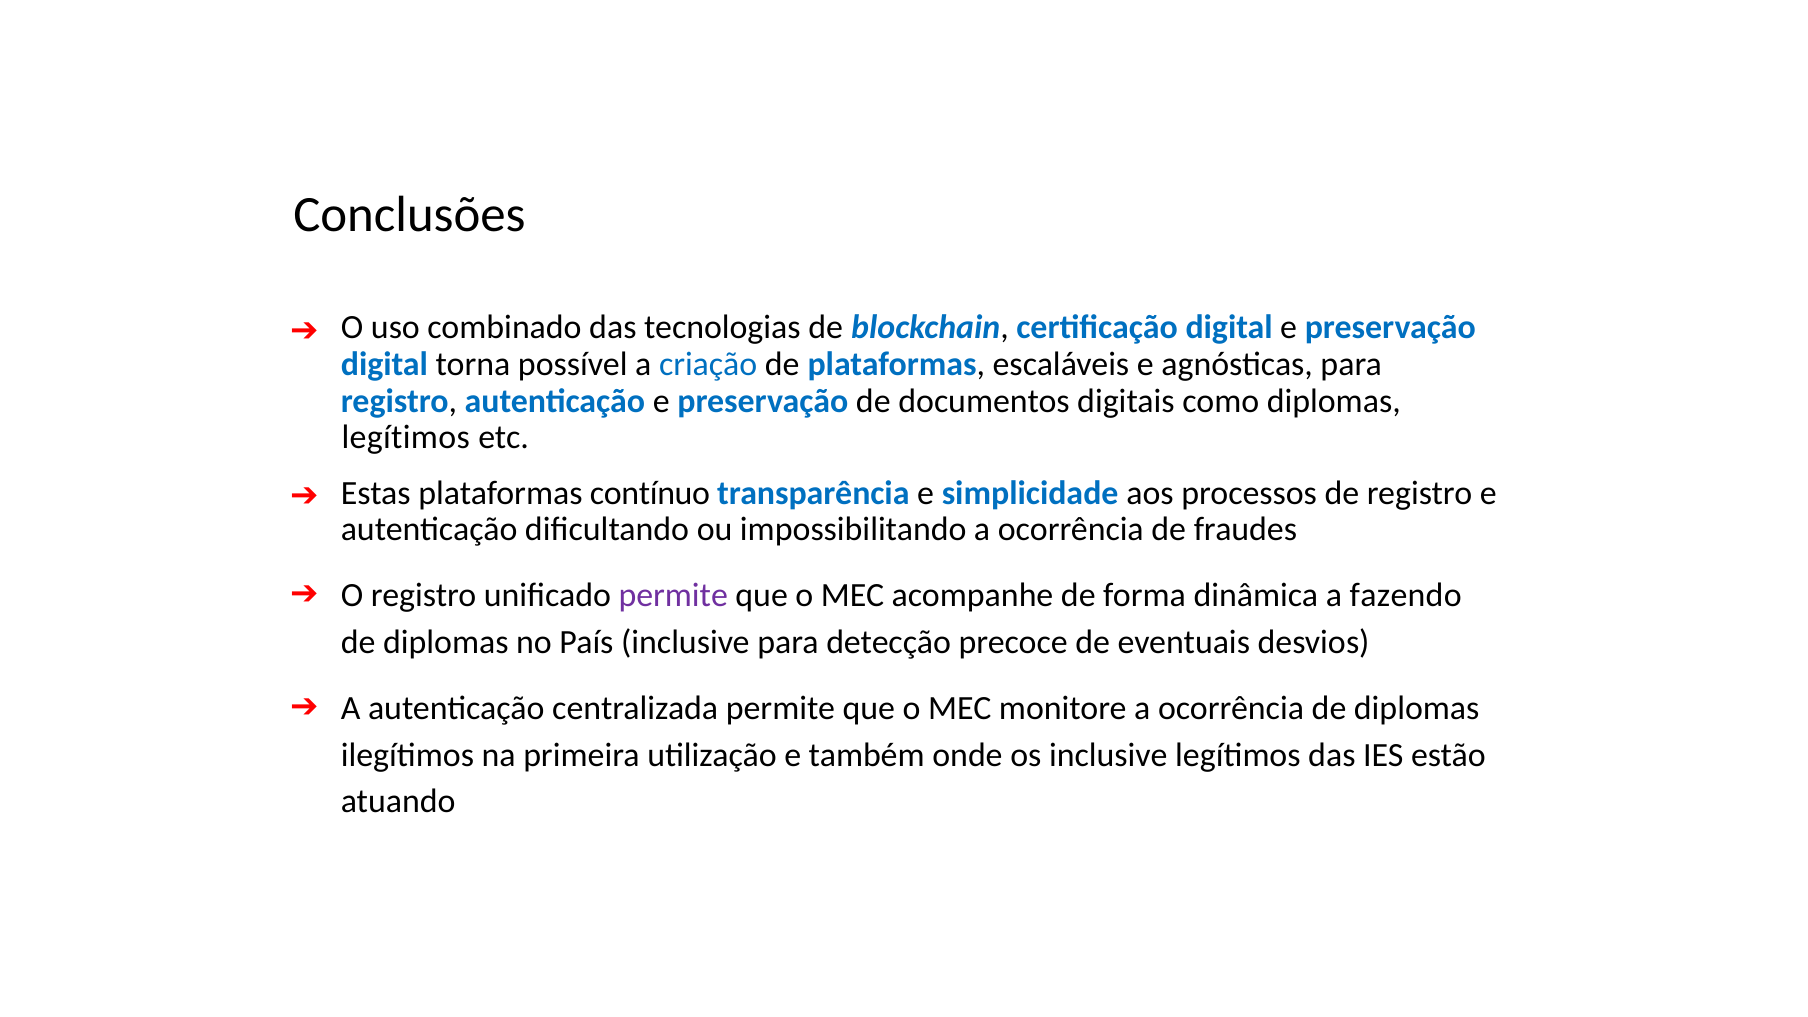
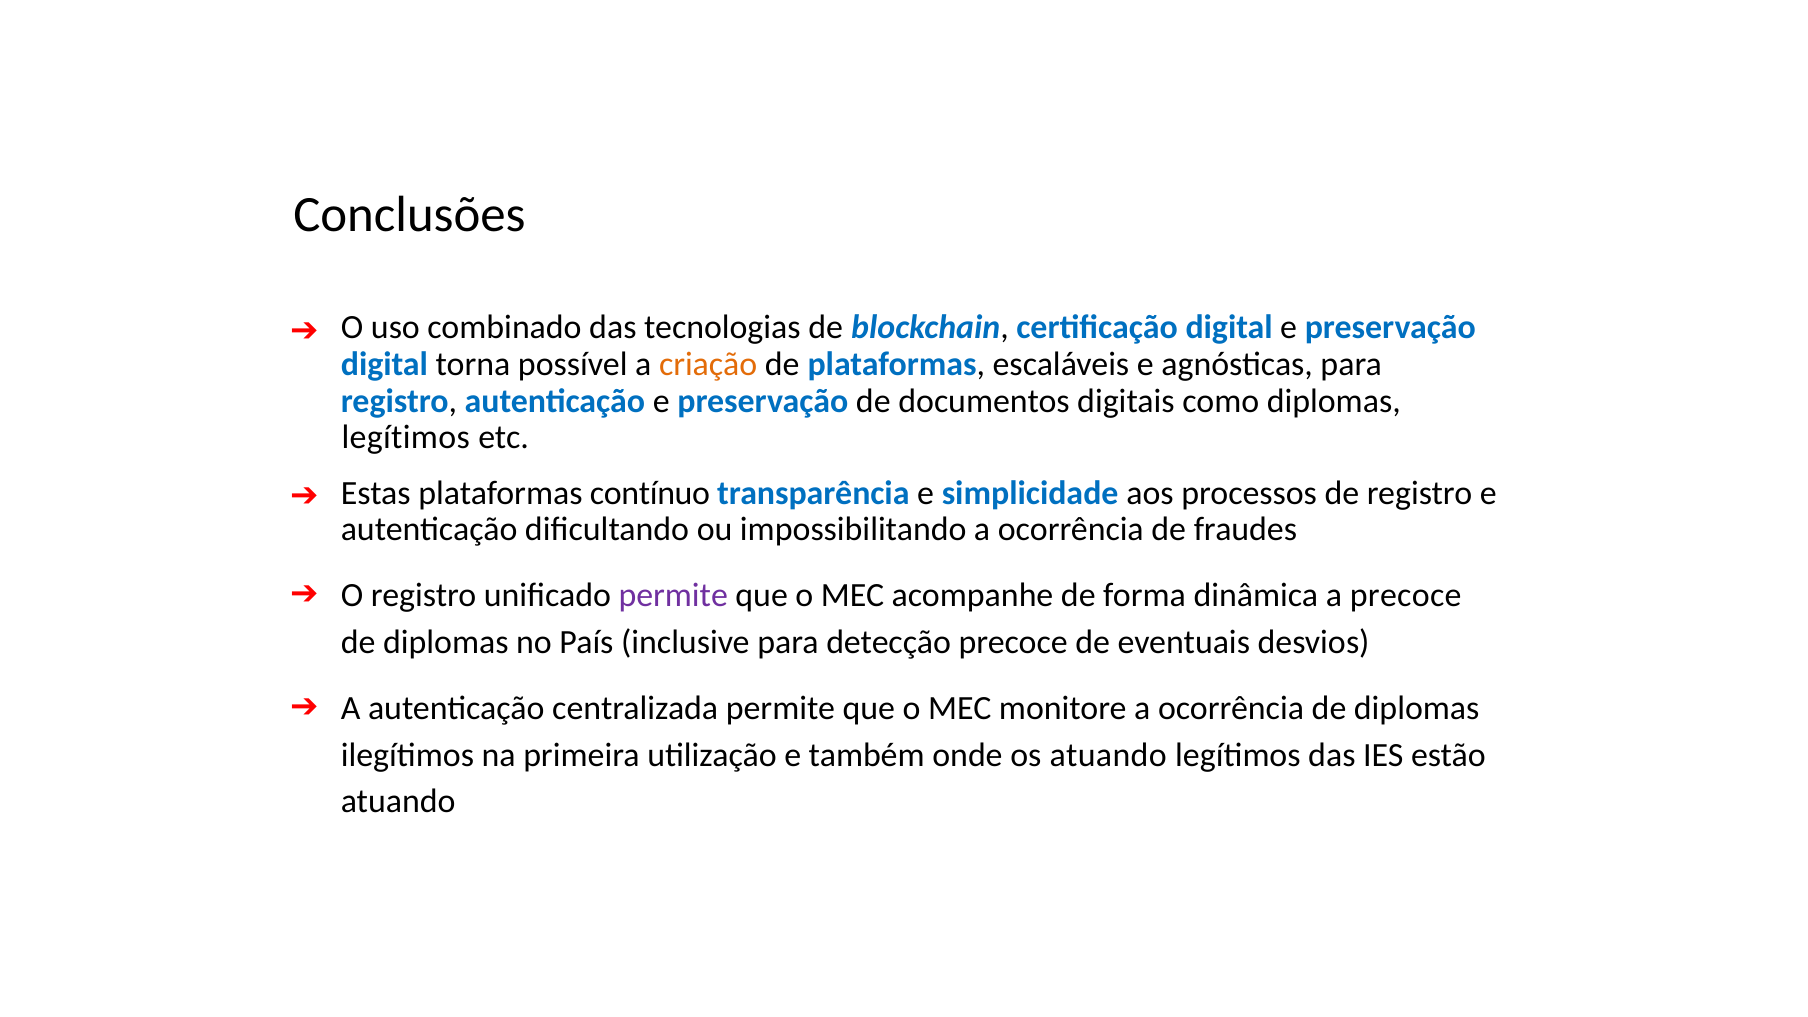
criação colour: blue -> orange (708, 364)
a fazendo: fazendo -> precoce (1406, 596)
os inclusive: inclusive -> atuando (1108, 755)
